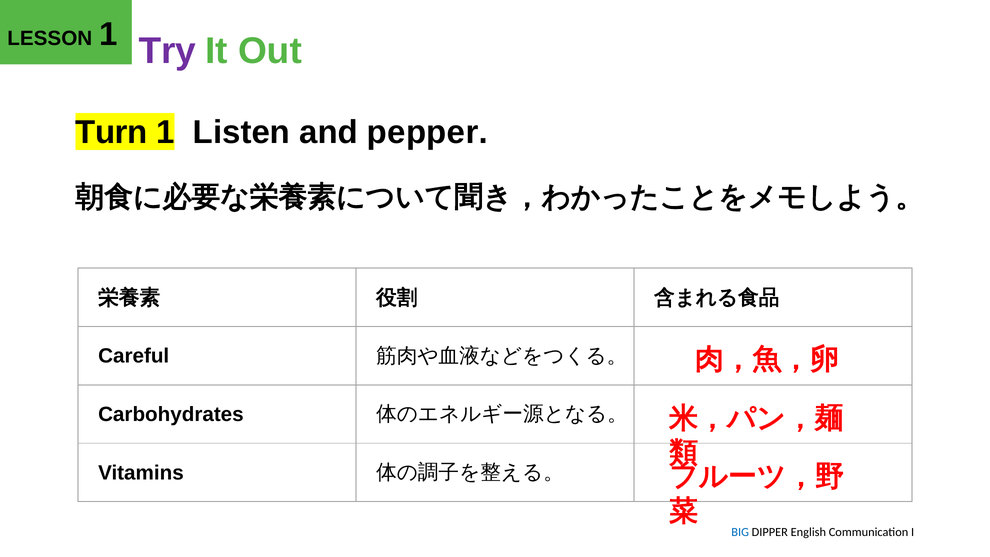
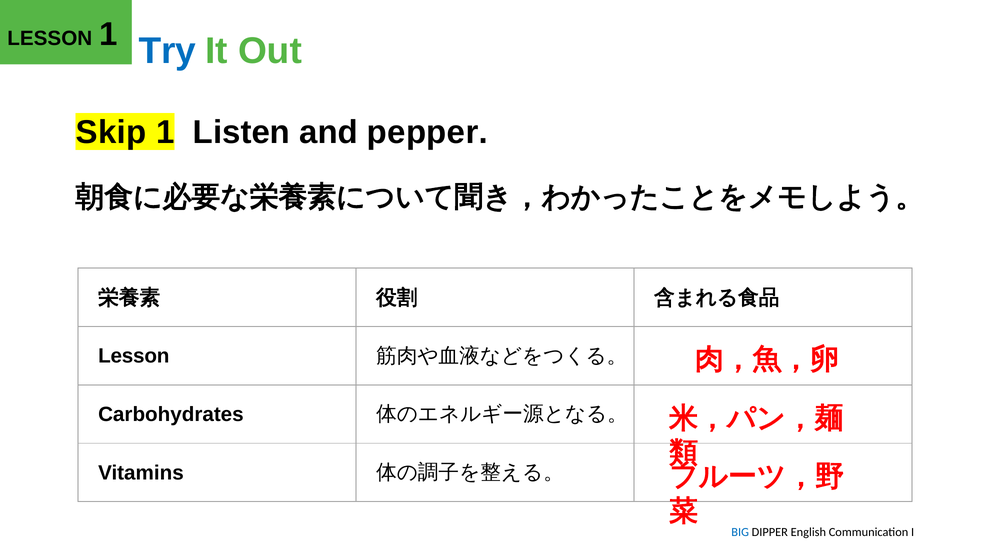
Try colour: purple -> blue (167, 51)
Turn: Turn -> Skip (111, 132)
Careful: Careful -> Lesson (134, 356)
